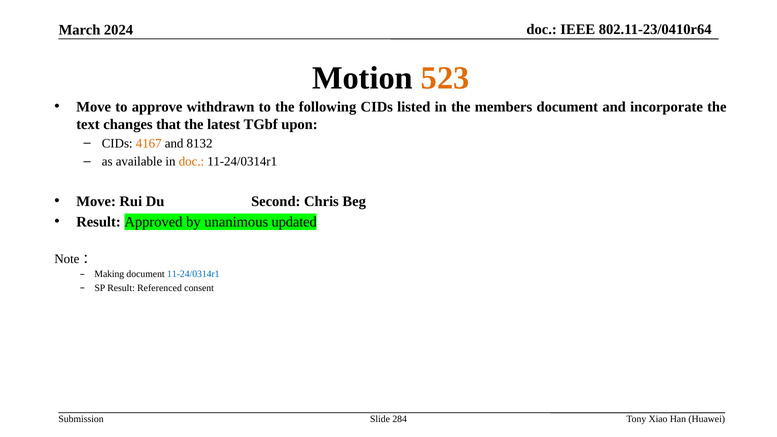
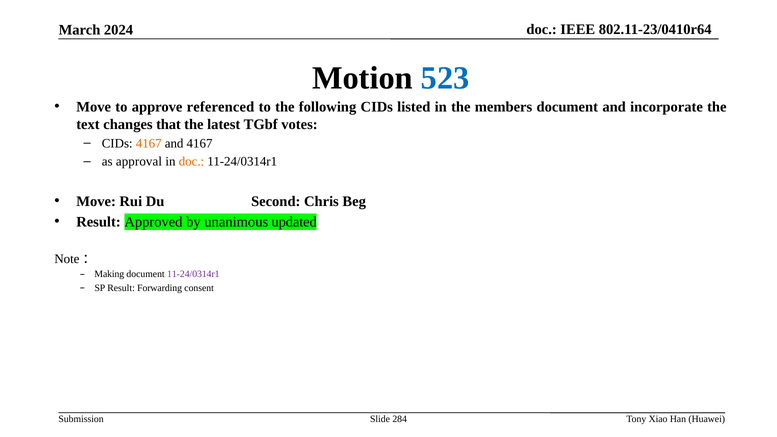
523 colour: orange -> blue (445, 78)
withdrawn: withdrawn -> referenced (220, 107)
upon: upon -> votes (299, 124)
and 8132: 8132 -> 4167 (200, 143)
available: available -> approval (139, 162)
11-24/0314r1 colour: blue -> purple (193, 274)
Referenced: Referenced -> Forwarding (160, 288)
